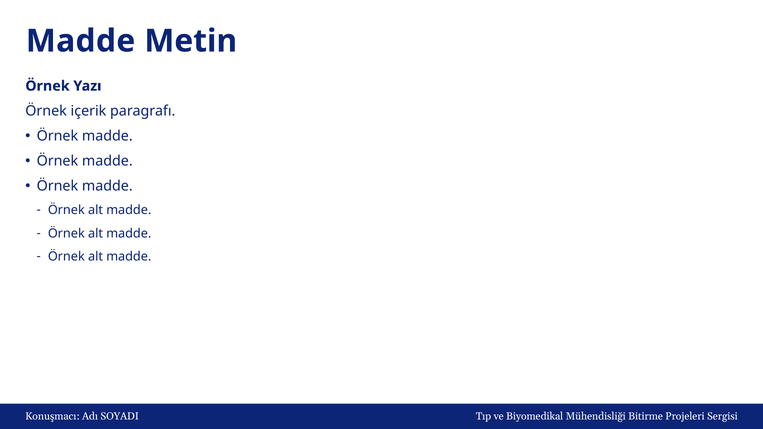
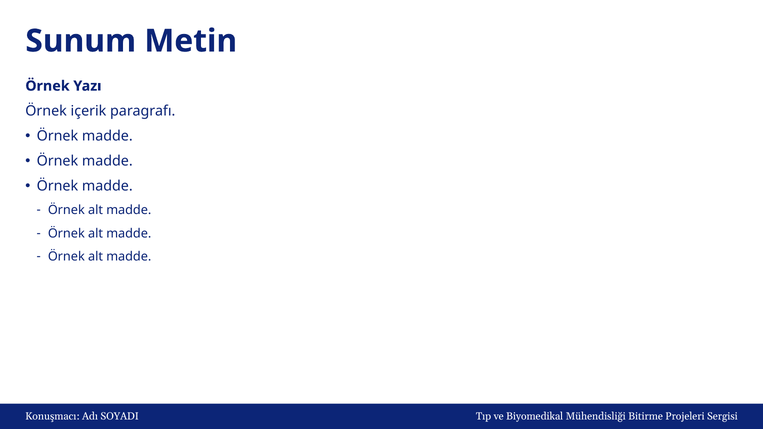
Madde: Madde -> Sunum (81, 41)
